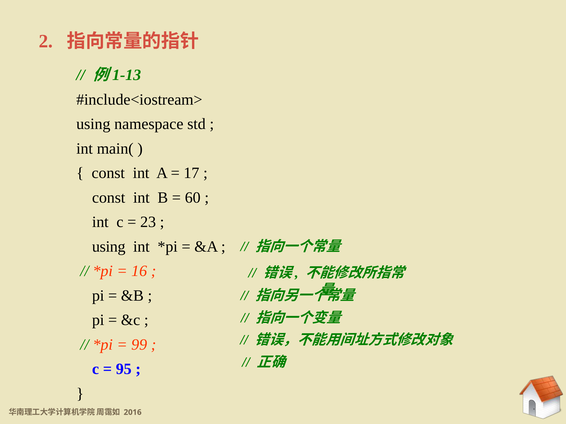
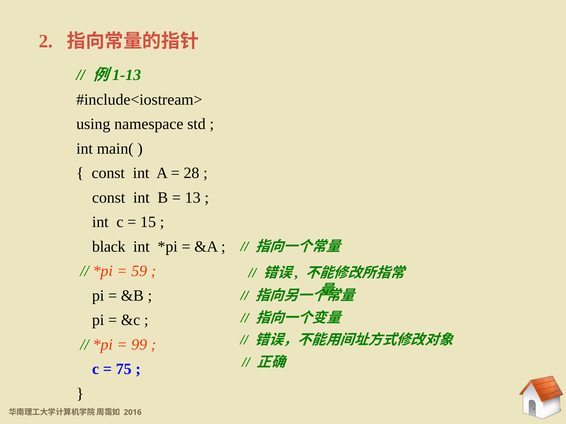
17: 17 -> 28 (191, 173)
60: 60 -> 13 (193, 198)
23: 23 -> 15 (148, 222)
using: using -> black (109, 247)
16: 16 -> 59 (139, 271)
95: 95 -> 75 (124, 369)
